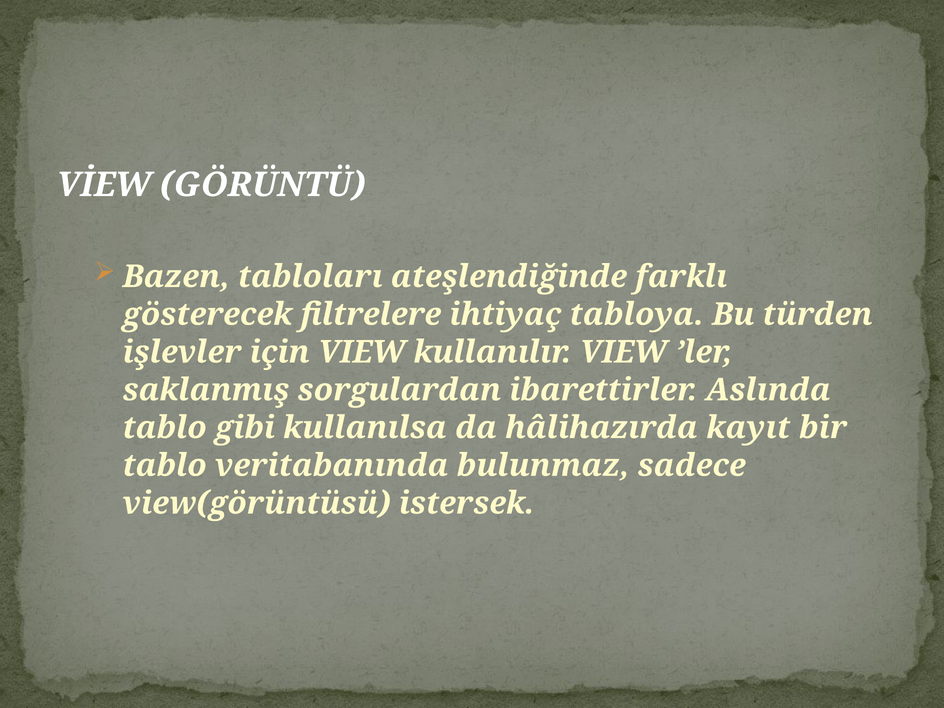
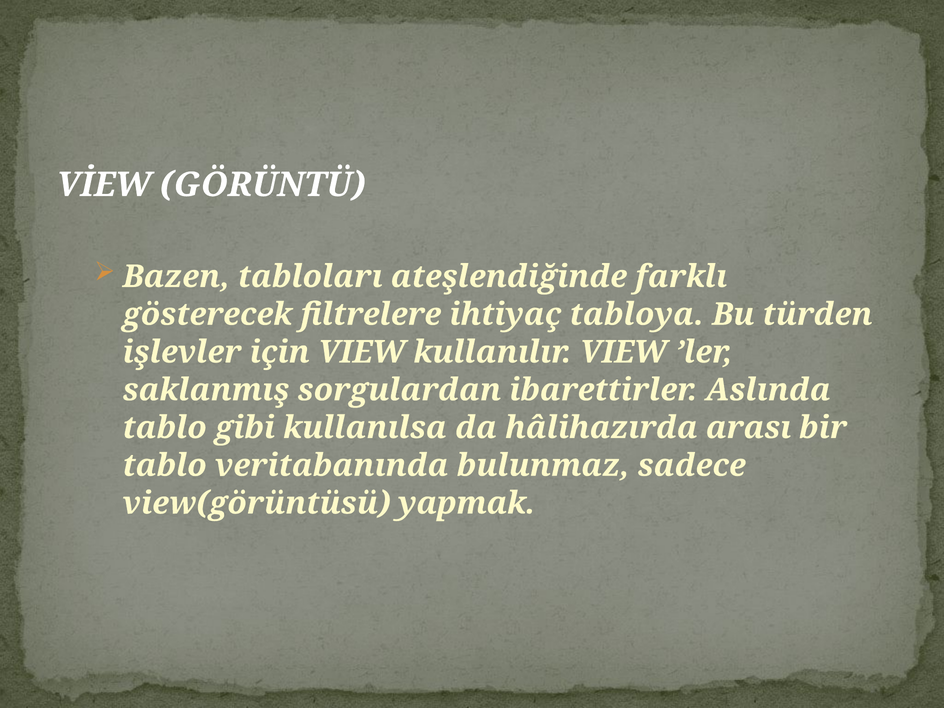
kayıt: kayıt -> arası (749, 428)
istersek: istersek -> yapmak (467, 503)
